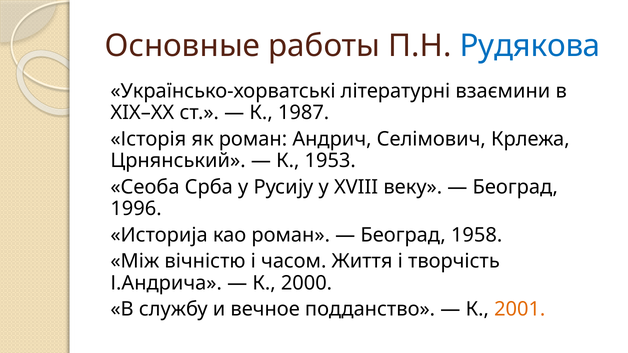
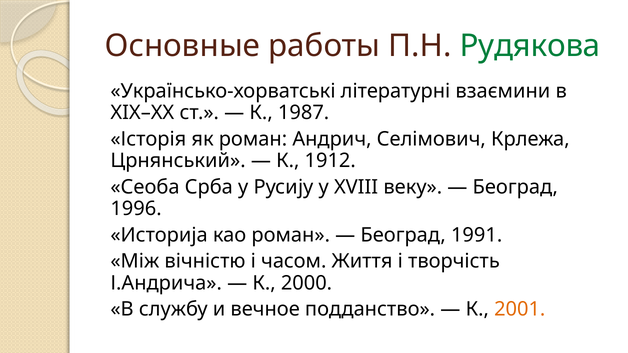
Рудякова colour: blue -> green (530, 46)
1953: 1953 -> 1912 (330, 161)
1958: 1958 -> 1991 (477, 235)
